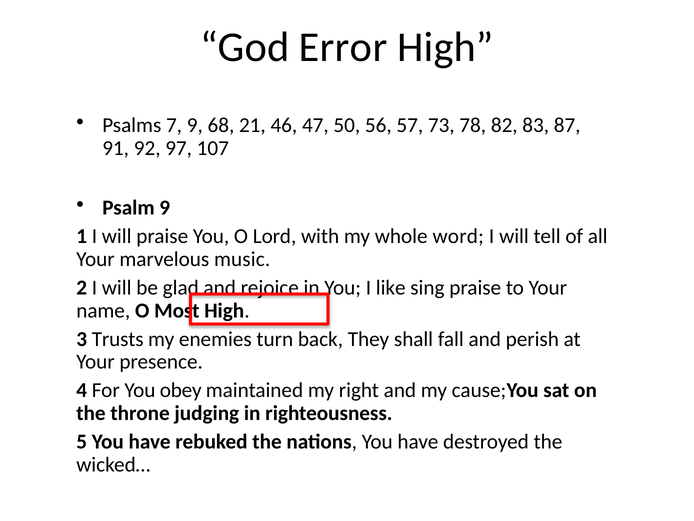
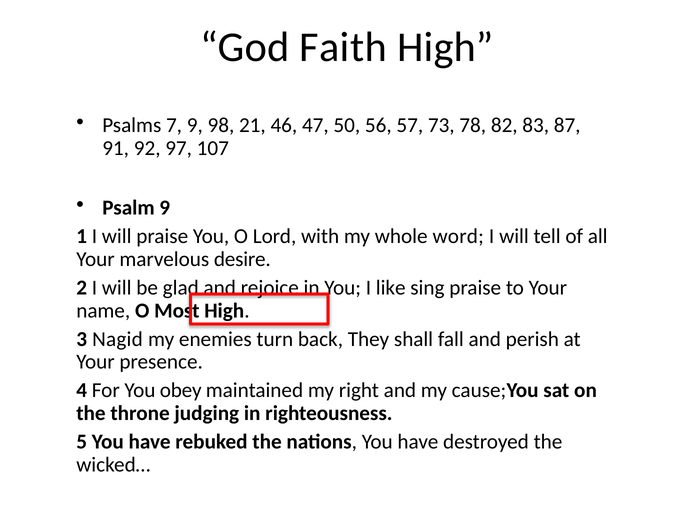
Error: Error -> Faith (343, 47)
68: 68 -> 98 (221, 125)
music: music -> desire (242, 259)
Trusts: Trusts -> Nagid (118, 339)
